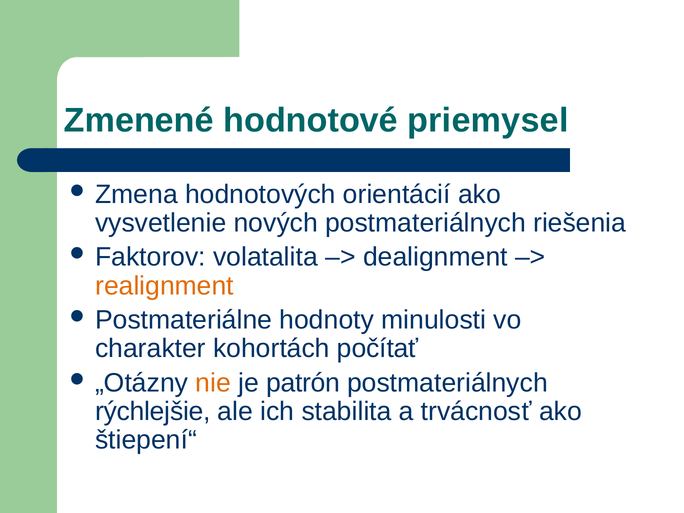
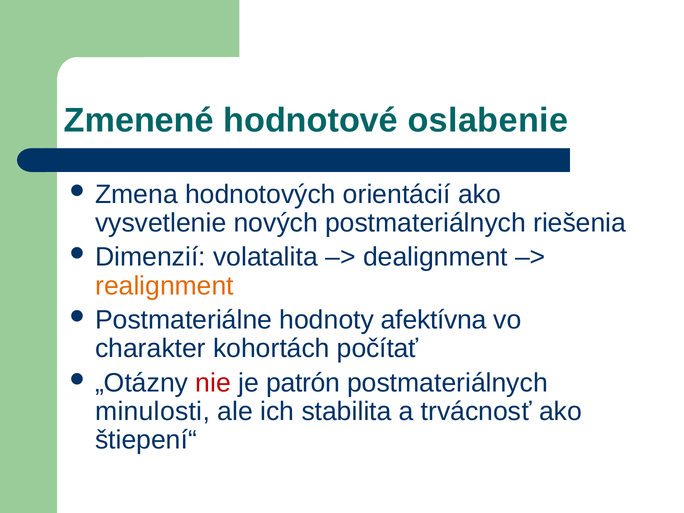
priemysel: priemysel -> oslabenie (488, 120)
Faktorov: Faktorov -> Dimenzií (150, 257)
minulosti: minulosti -> afektívna (434, 320)
nie colour: orange -> red (213, 383)
rýchlejšie: rýchlejšie -> minulosti (153, 411)
